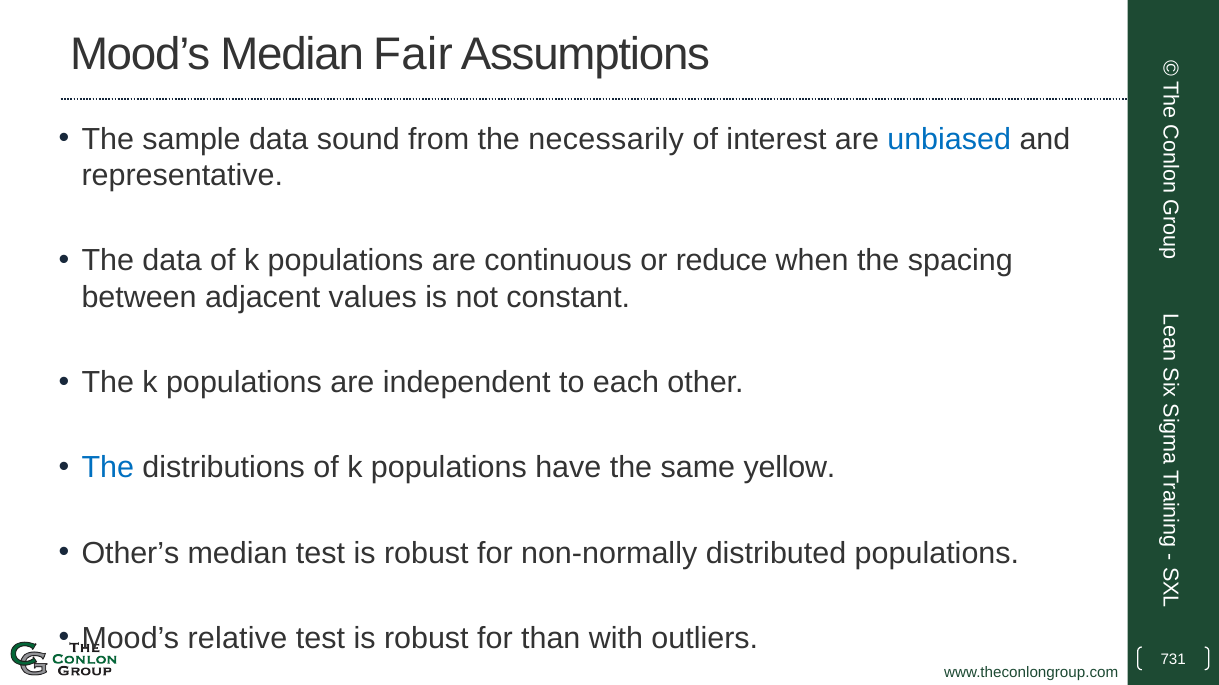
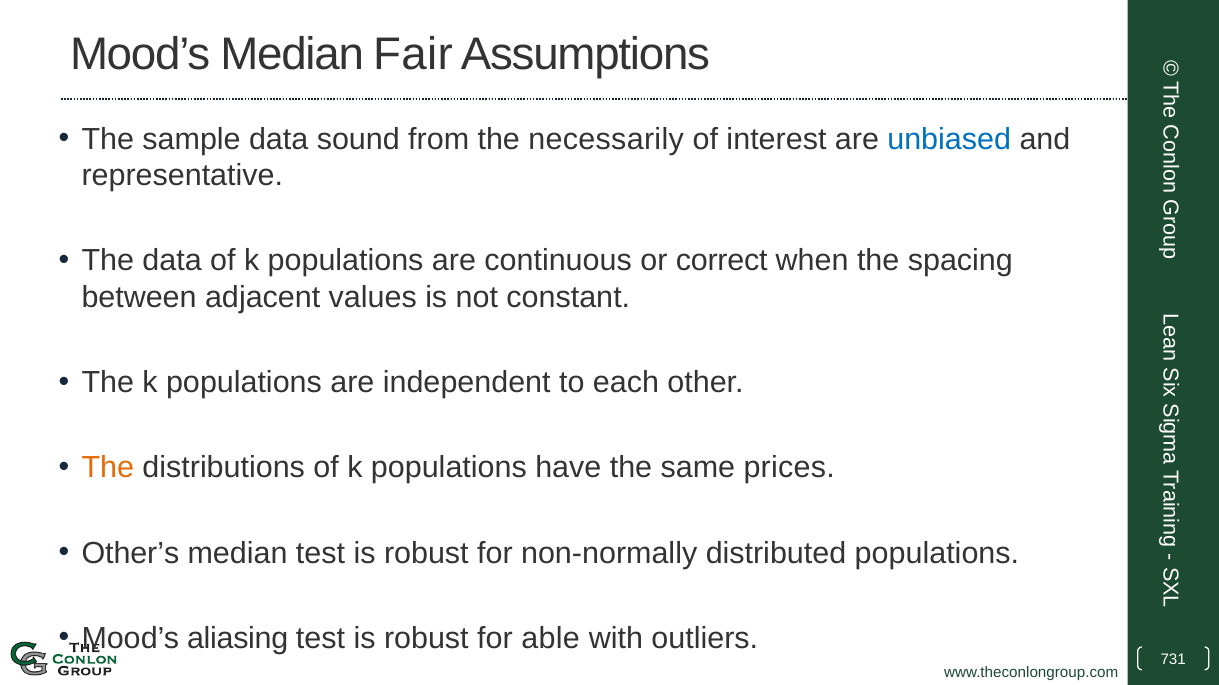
reduce: reduce -> correct (722, 261)
The colour: blue -> orange (108, 468)
yellow: yellow -> prices (789, 468)
relative: relative -> aliasing (238, 639)
than: than -> able (551, 639)
